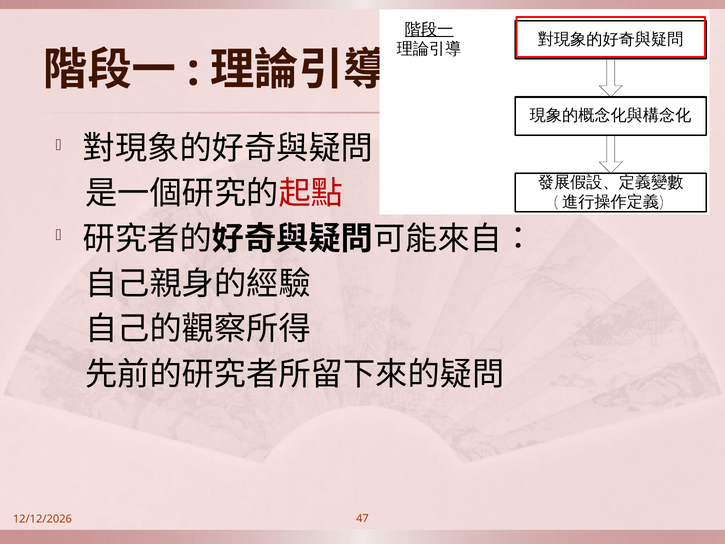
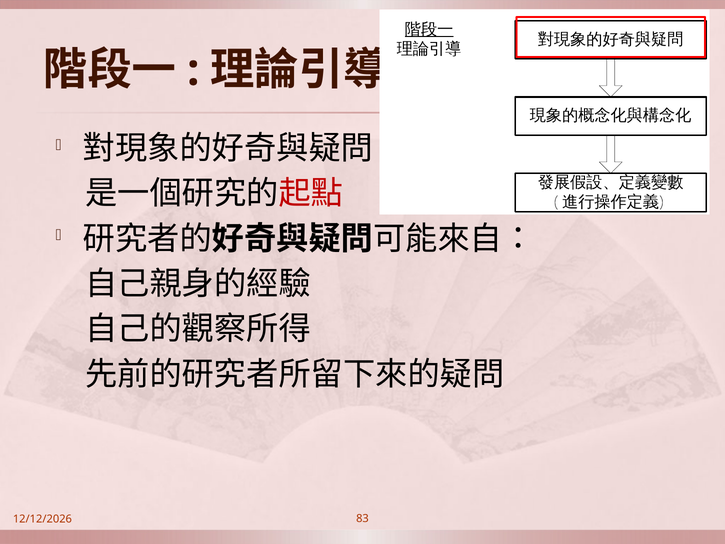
47: 47 -> 83 (362, 519)
